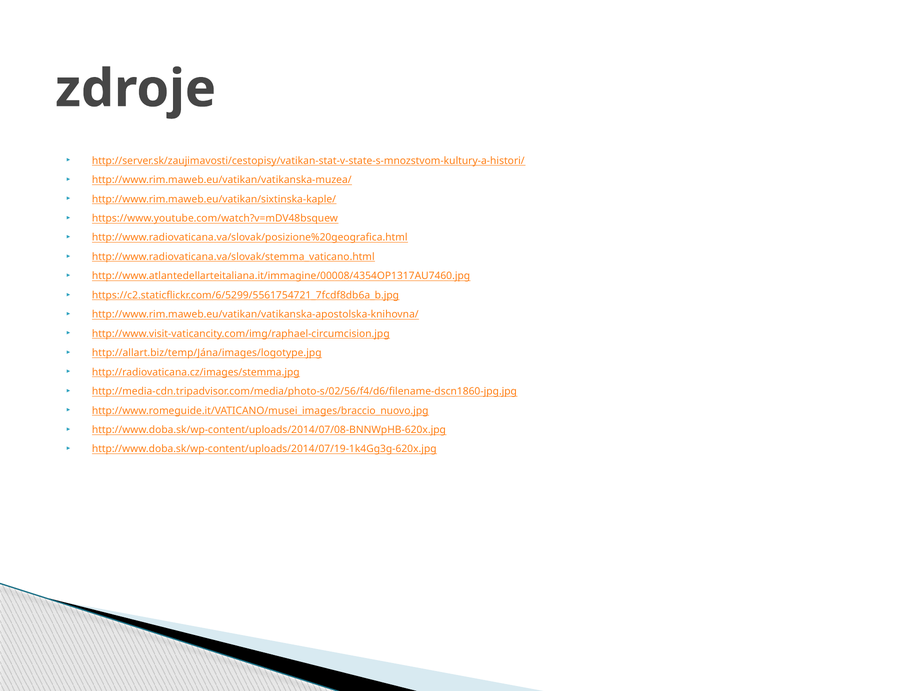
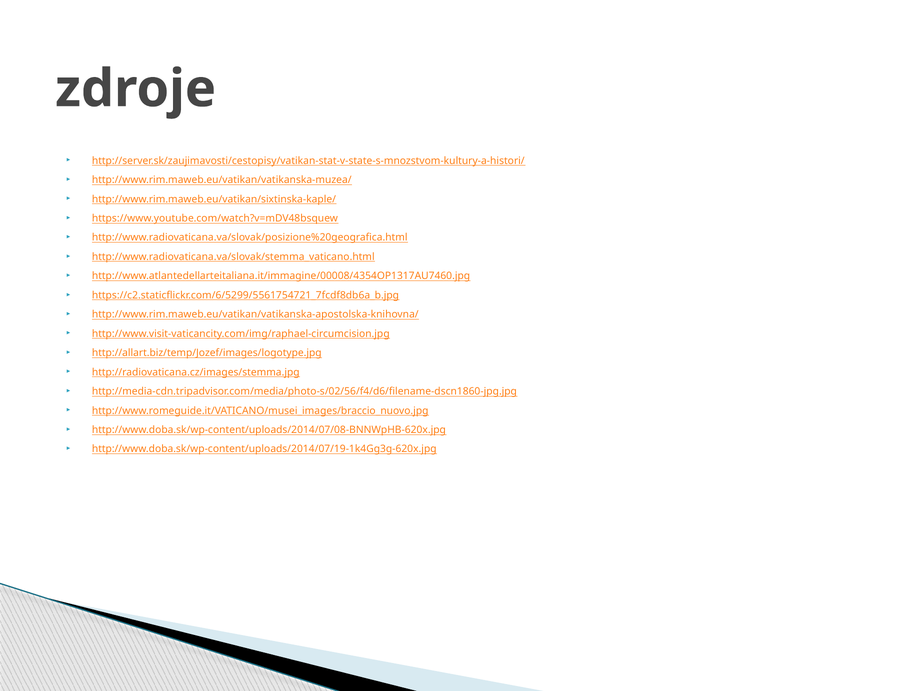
http://allart.biz/temp/Jána/images/logotype.jpg: http://allart.biz/temp/Jána/images/logotype.jpg -> http://allart.biz/temp/Jozef/images/logotype.jpg (207, 353)
